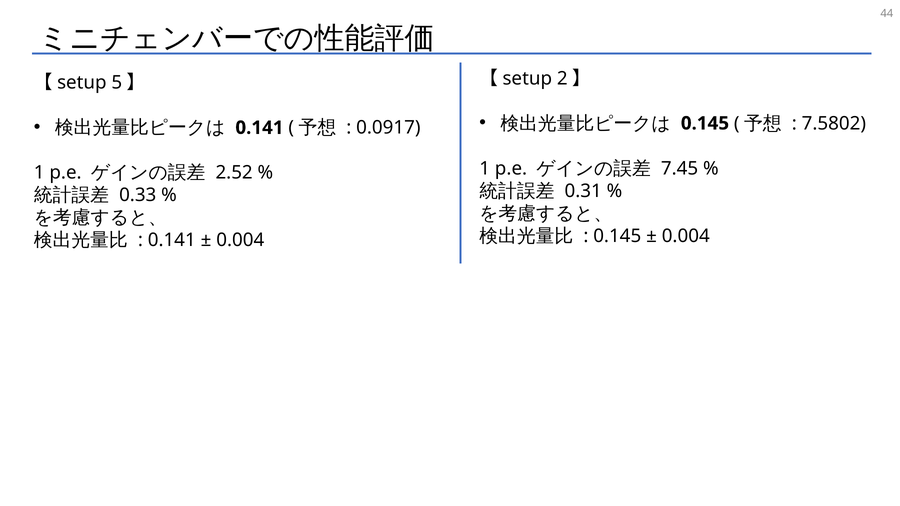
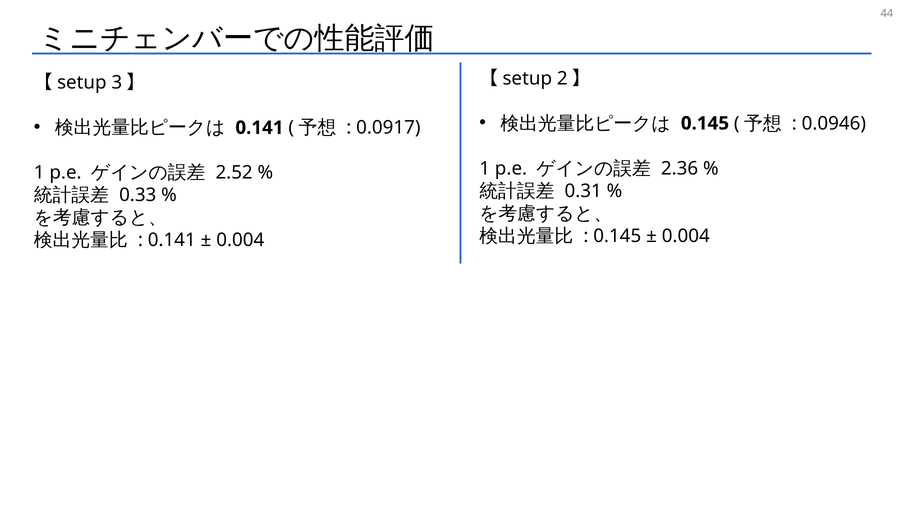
5: 5 -> 3 (117, 83)
7.5802: 7.5802 -> 0.0946 (834, 123)
7.45: 7.45 -> 2.36 (680, 168)
